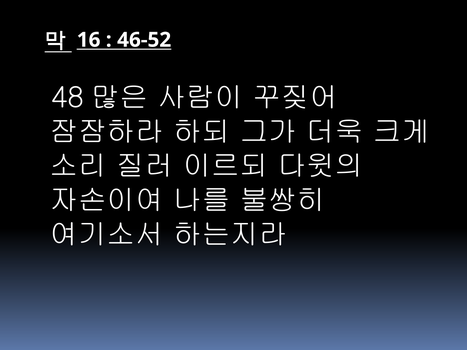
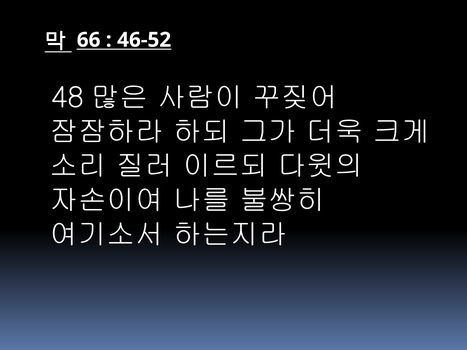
16: 16 -> 66 (89, 40)
